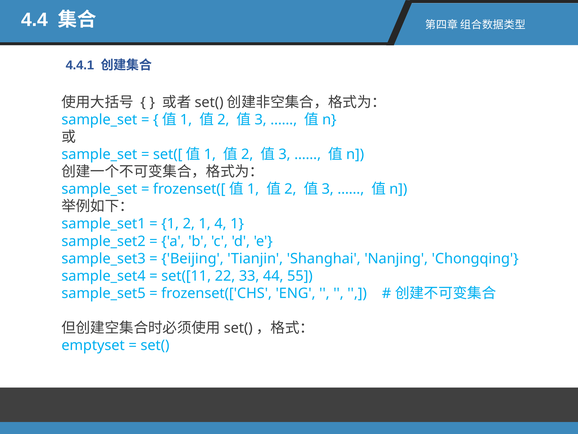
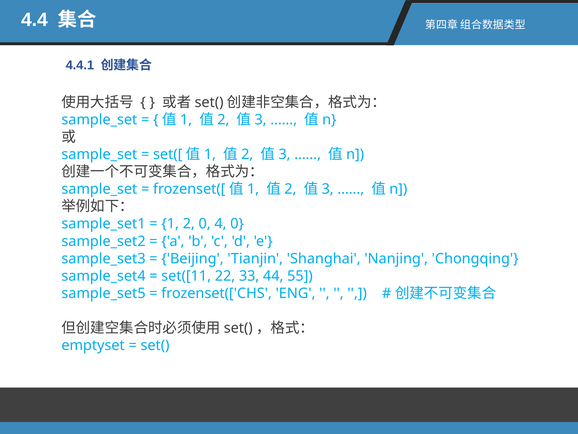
2 1: 1 -> 0 (205, 224)
4 1: 1 -> 0 (237, 224)
